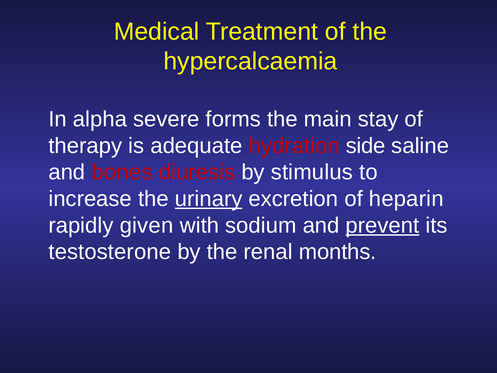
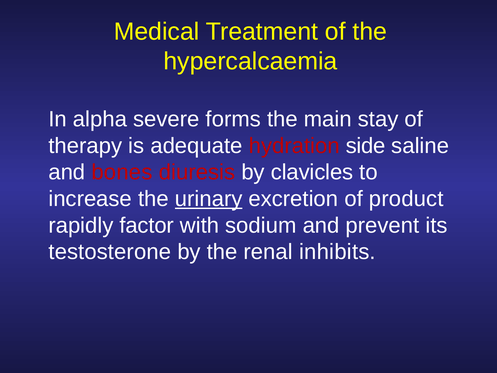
stimulus: stimulus -> clavicles (312, 172)
heparin: heparin -> product (406, 199)
given: given -> factor (147, 225)
prevent underline: present -> none (382, 225)
months: months -> inhibits (337, 252)
